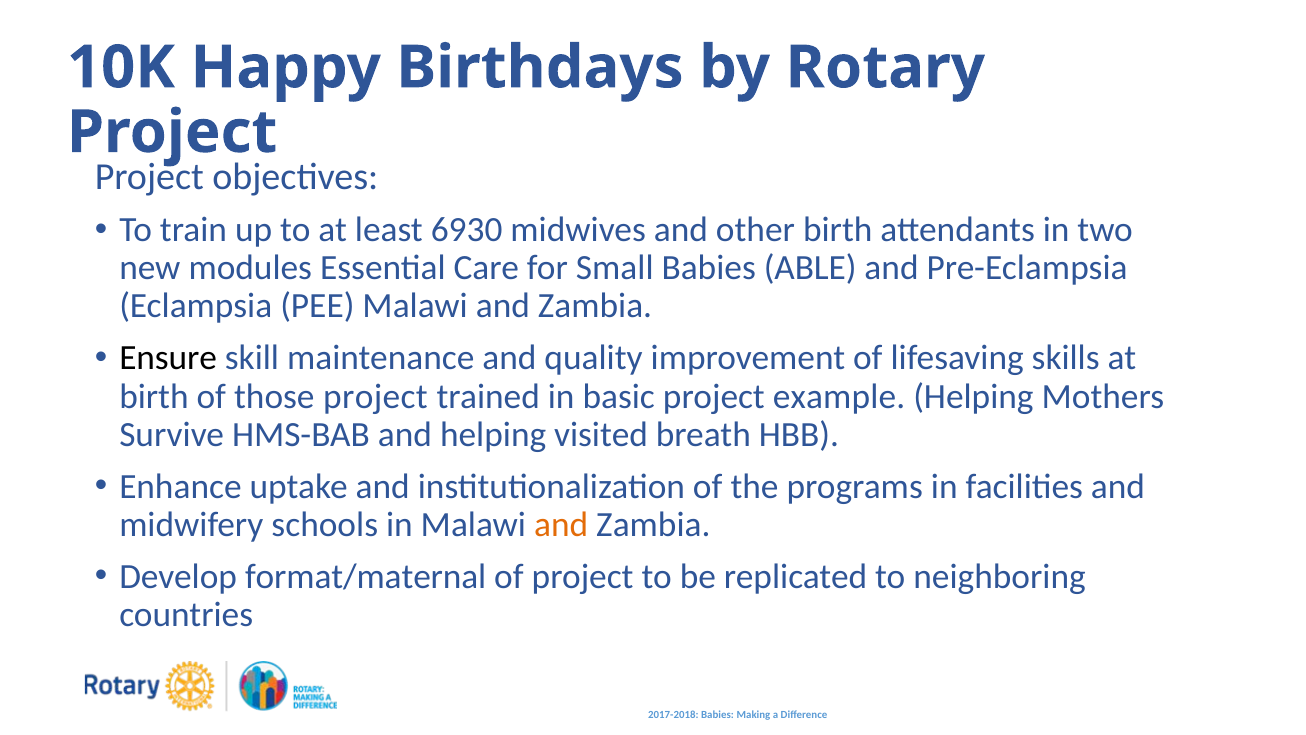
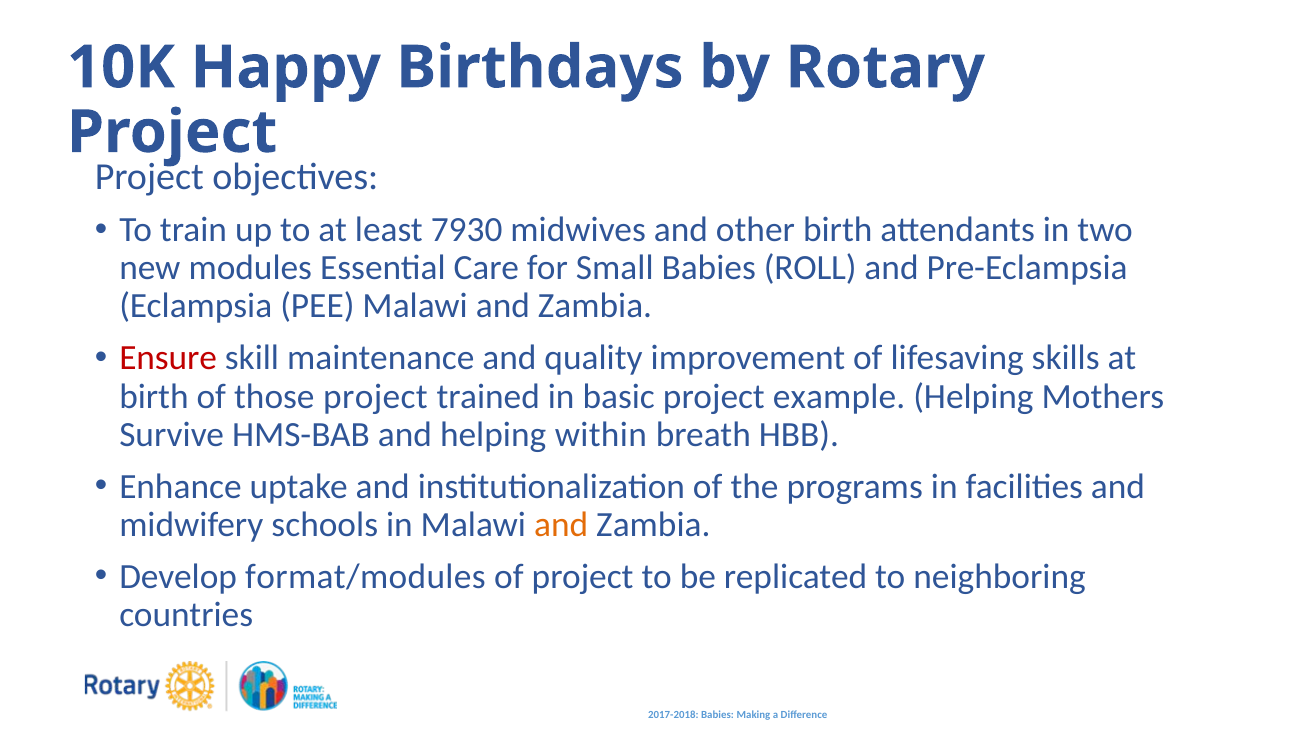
6930: 6930 -> 7930 (467, 230)
ABLE: ABLE -> ROLL (810, 268)
Ensure colour: black -> red (168, 358)
visited: visited -> within (601, 434)
format/maternal: format/maternal -> format/modules (365, 576)
